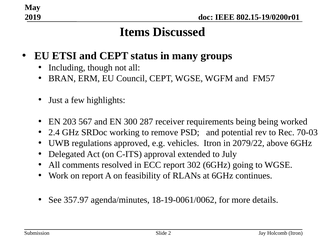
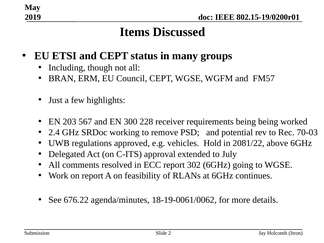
287: 287 -> 228 (146, 122)
vehicles Itron: Itron -> Hold (212, 143)
2079/22: 2079/22 -> 2081/22 (249, 143)
357.97: 357.97 -> 676.22 (76, 200)
